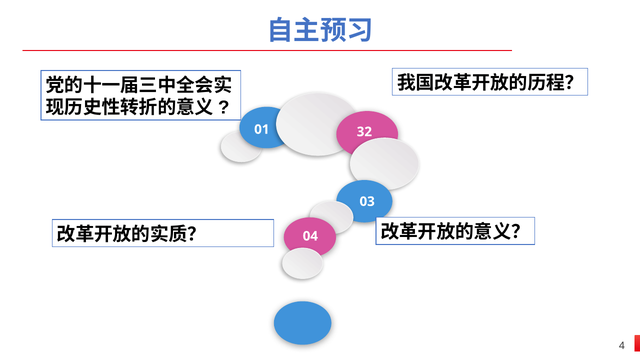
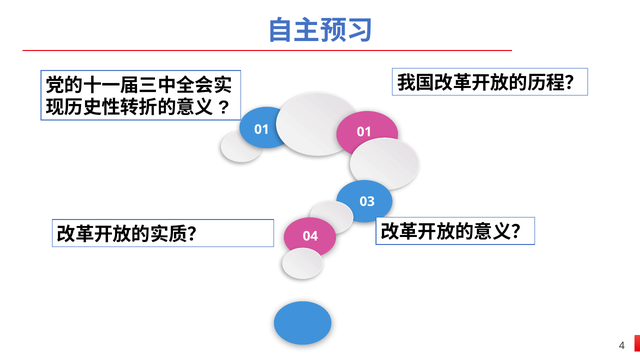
01 32: 32 -> 01 (364, 132)
